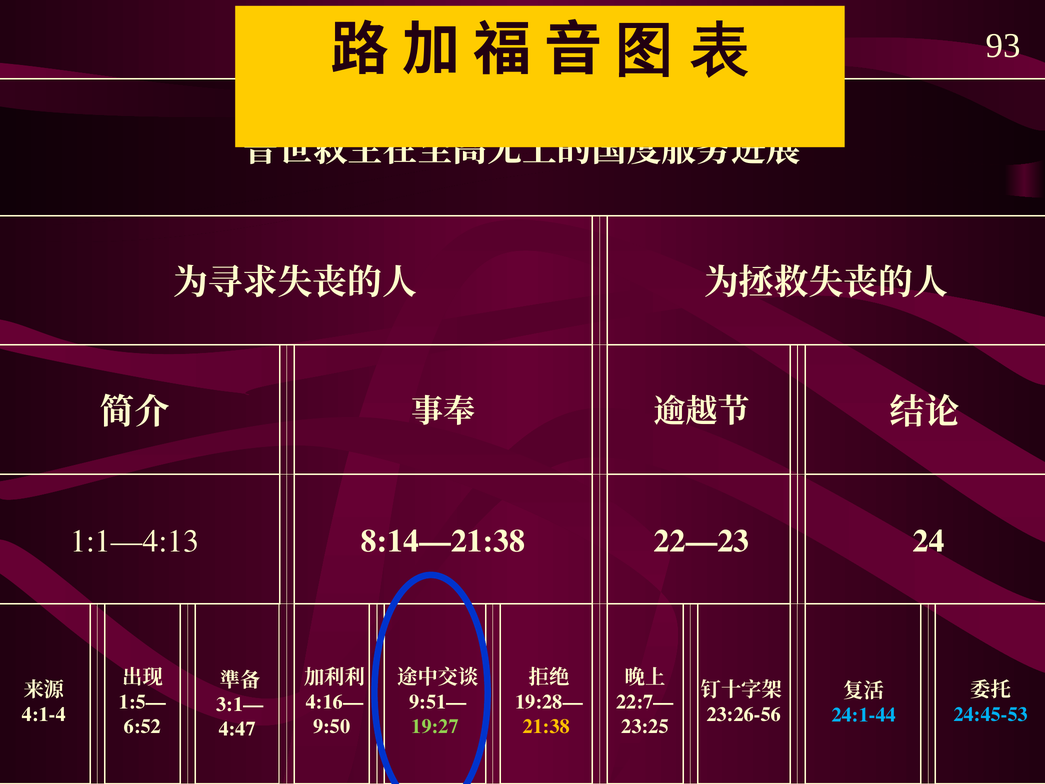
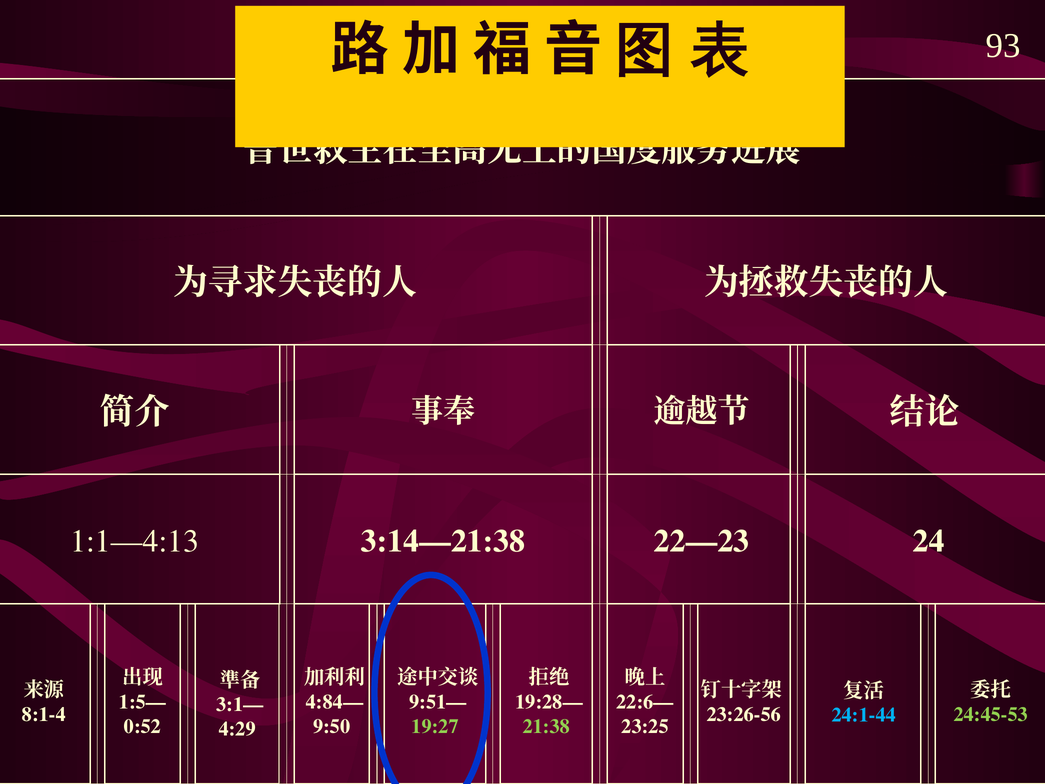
8:14—21:38: 8:14—21:38 -> 3:14—21:38 (443, 541)
4:16—: 4:16— -> 4:84— (335, 702)
22:7—: 22:7— -> 22:6— (645, 702)
4:1-4: 4:1-4 -> 8:1-4 (44, 714)
24:45-53 colour: light blue -> light green (991, 714)
6:52: 6:52 -> 0:52 (143, 726)
21:38 colour: yellow -> light green (546, 726)
4:47: 4:47 -> 4:29 (237, 729)
